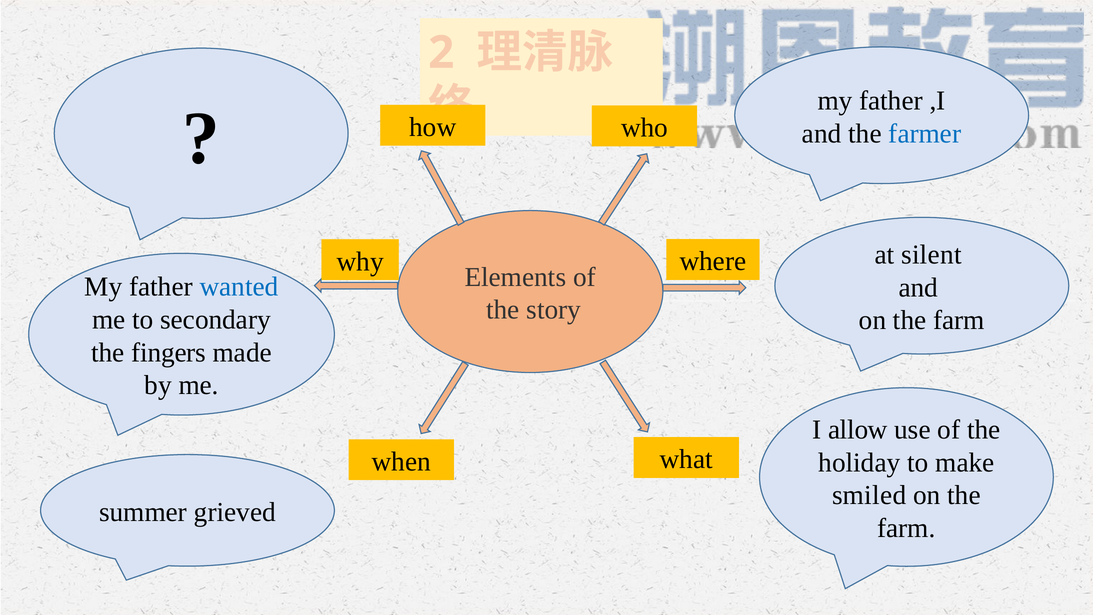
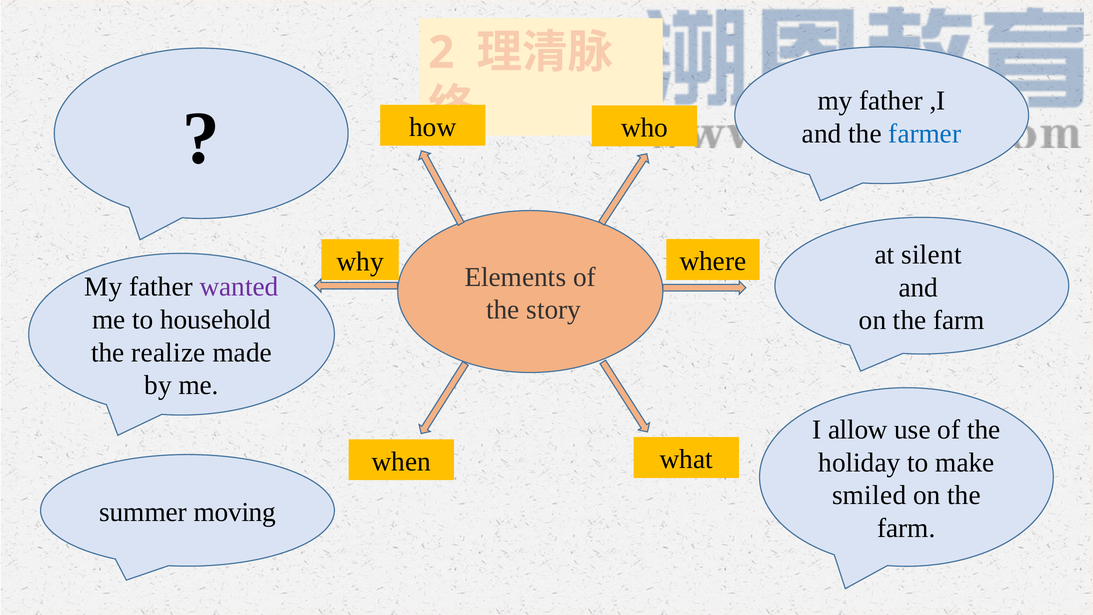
wanted colour: blue -> purple (239, 287)
secondary: secondary -> household (216, 320)
fingers: fingers -> realize (169, 352)
grieved: grieved -> moving (235, 512)
